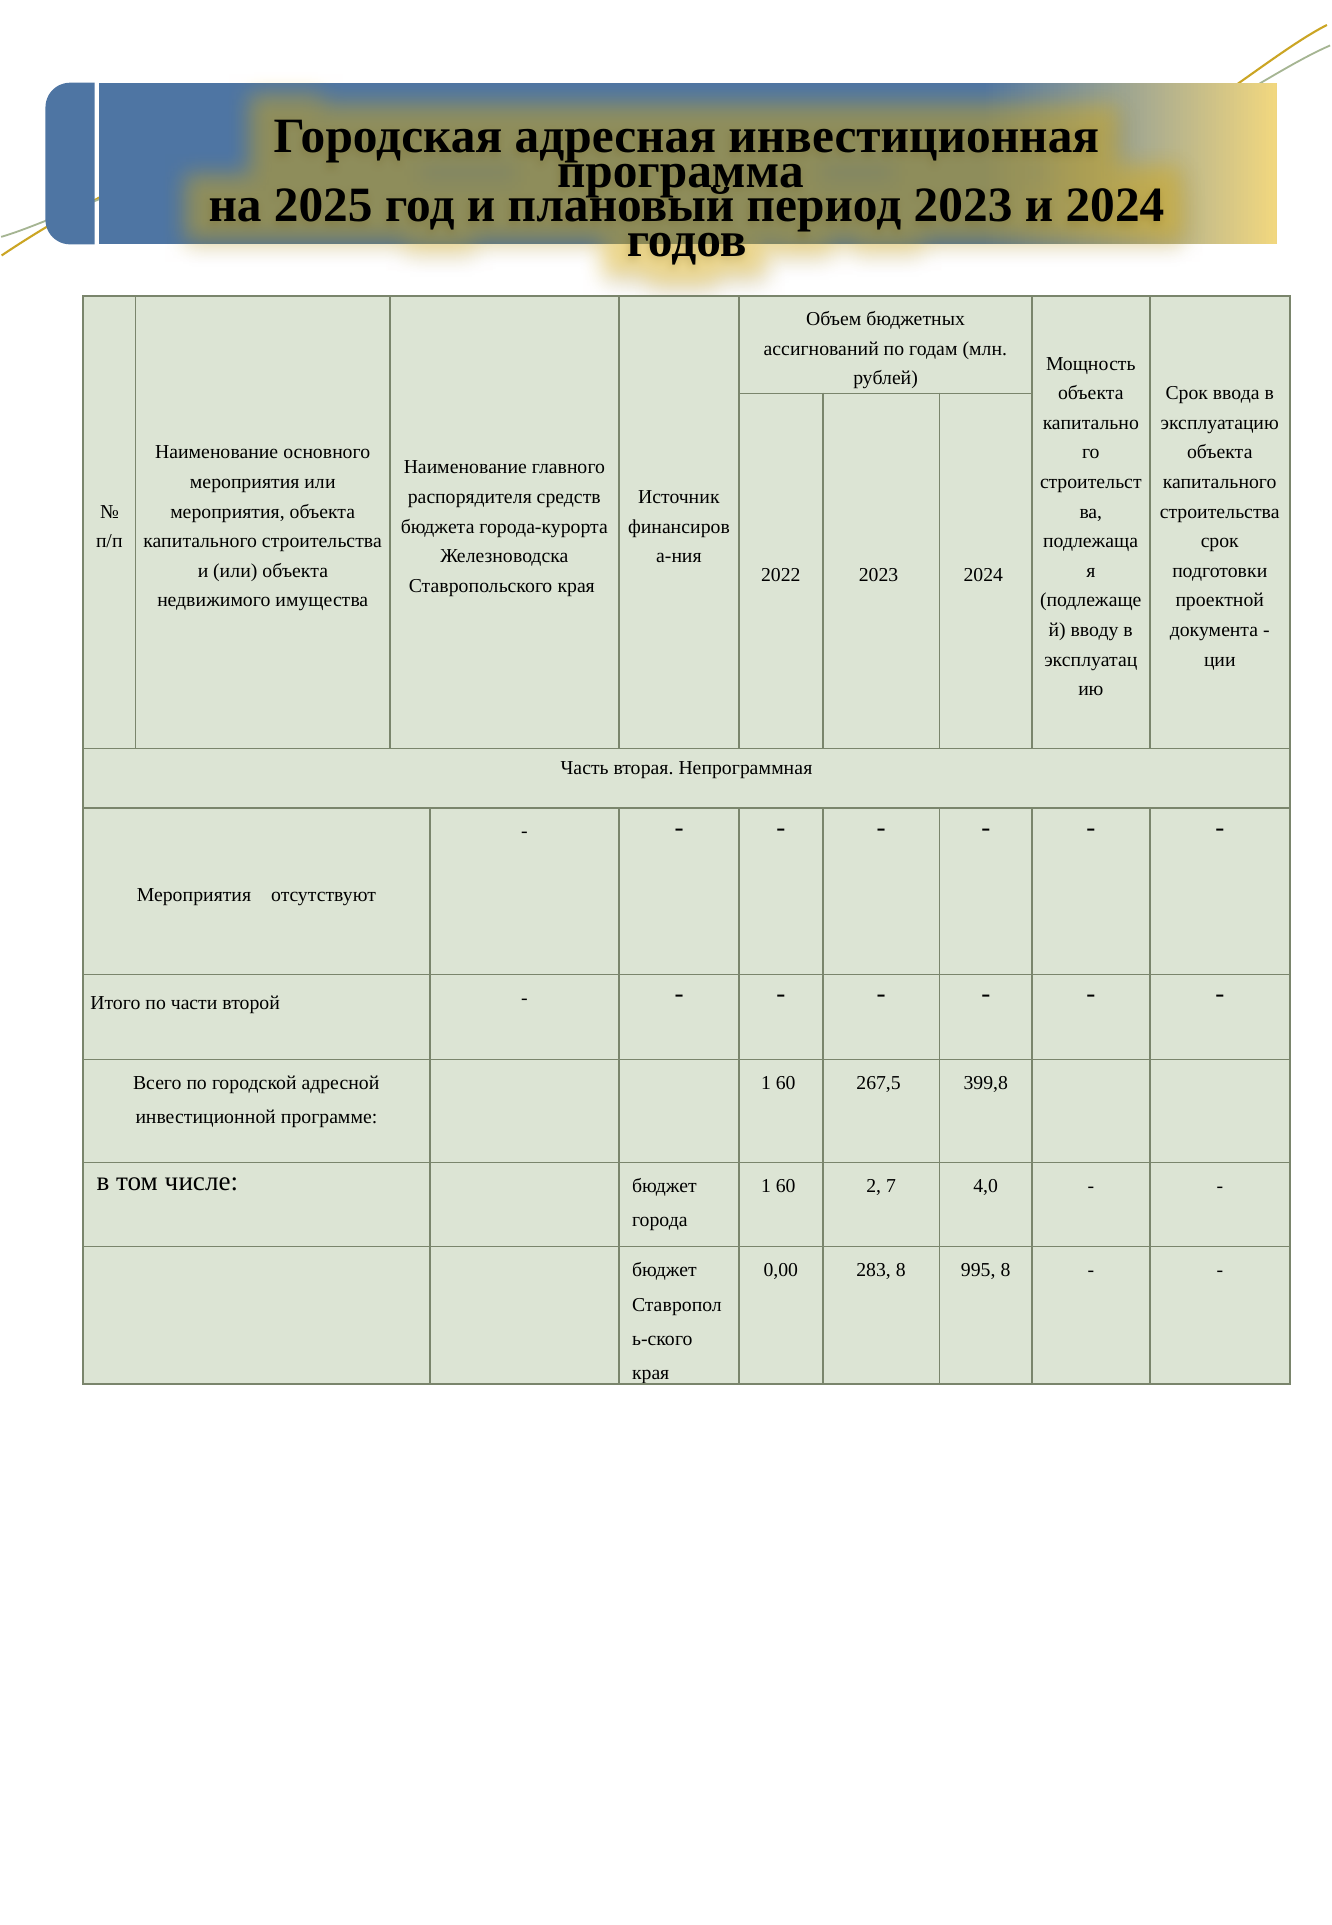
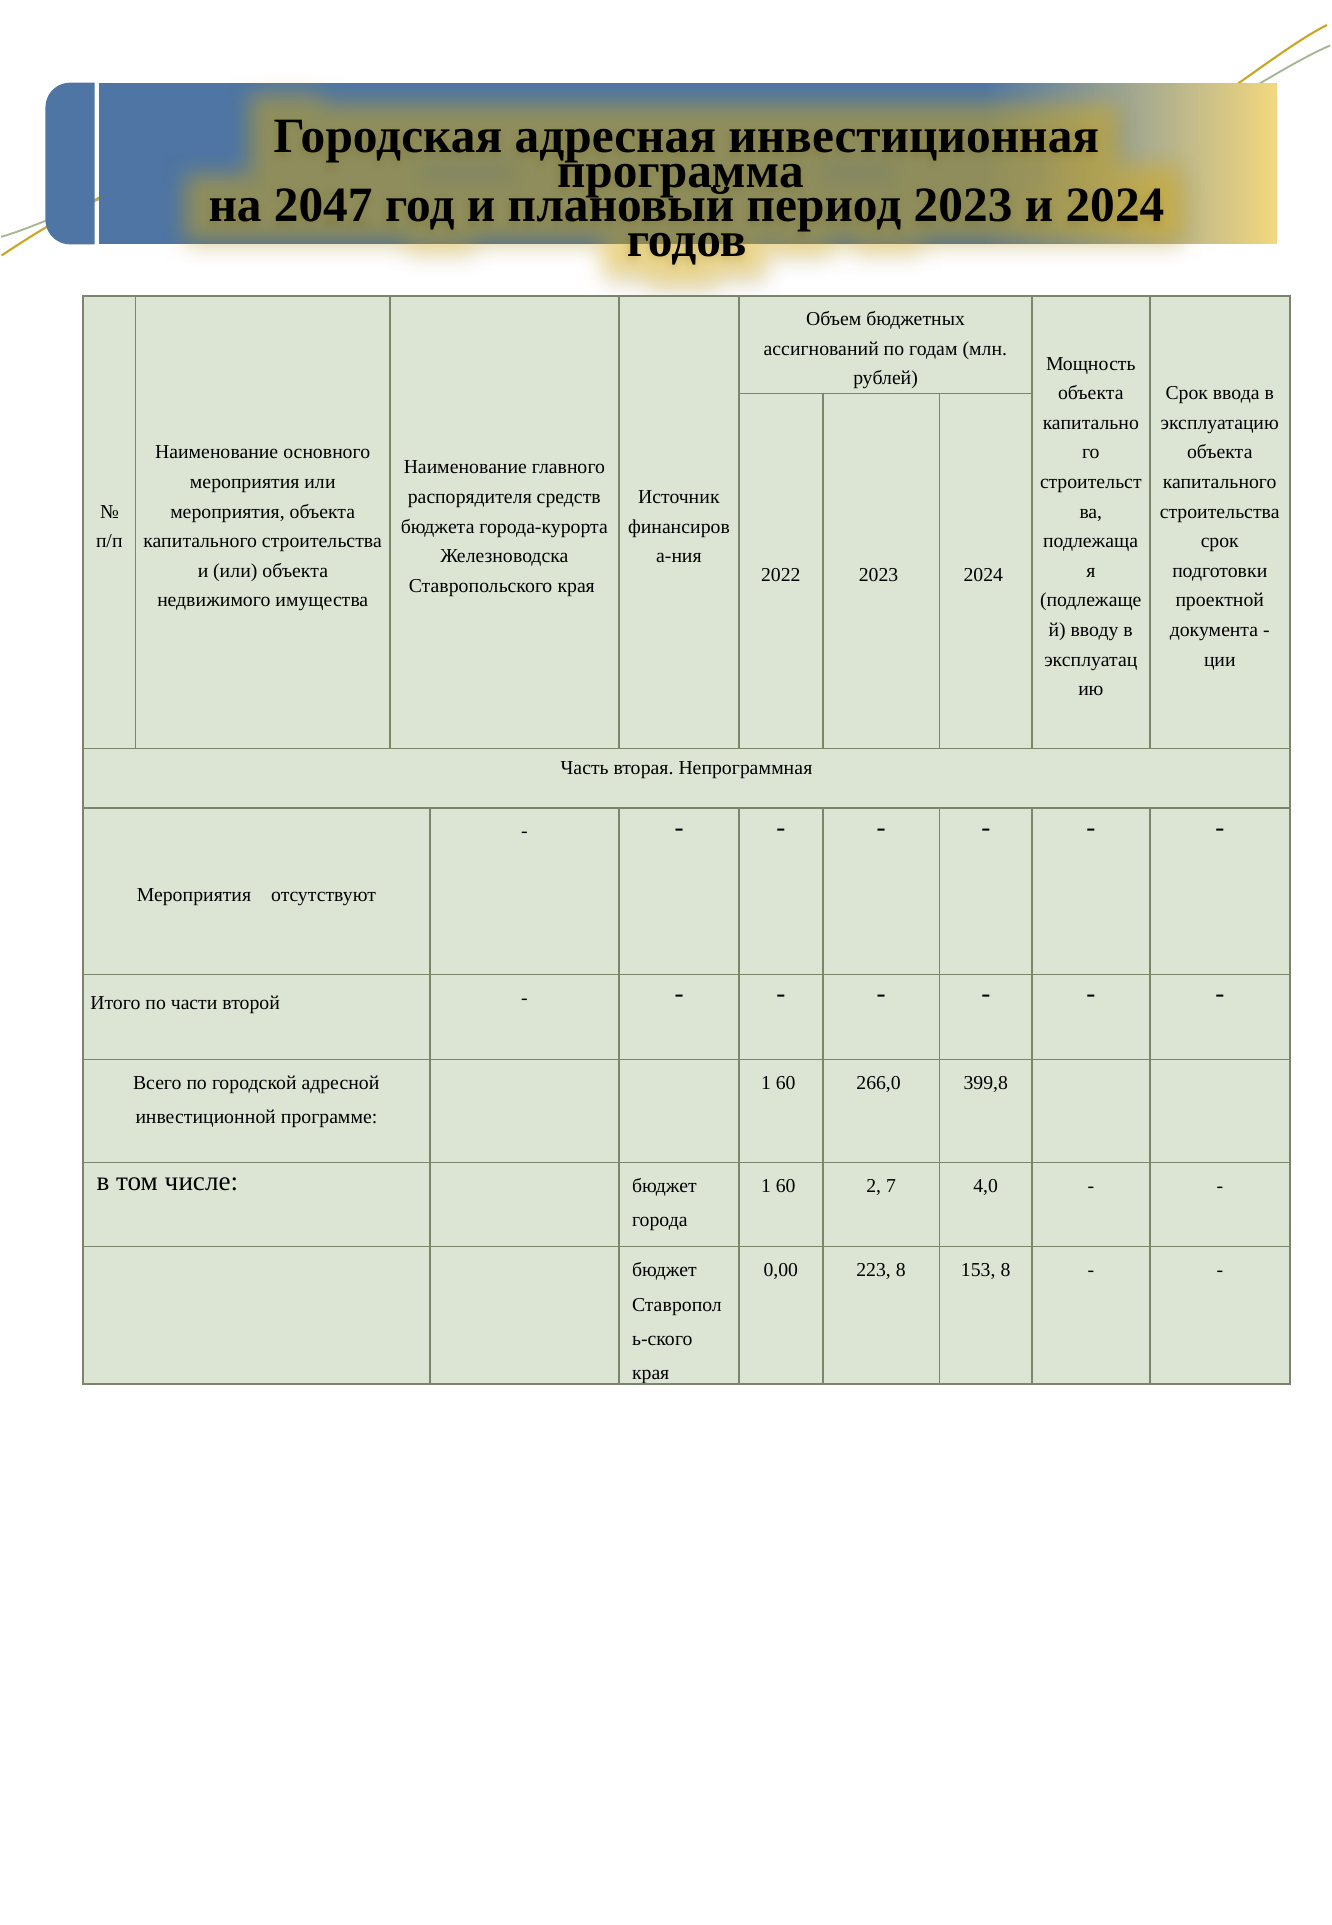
2025: 2025 -> 2047 (323, 205)
267,5: 267,5 -> 266,0 (879, 1083)
283: 283 -> 223 (874, 1270)
995: 995 -> 153 (978, 1270)
